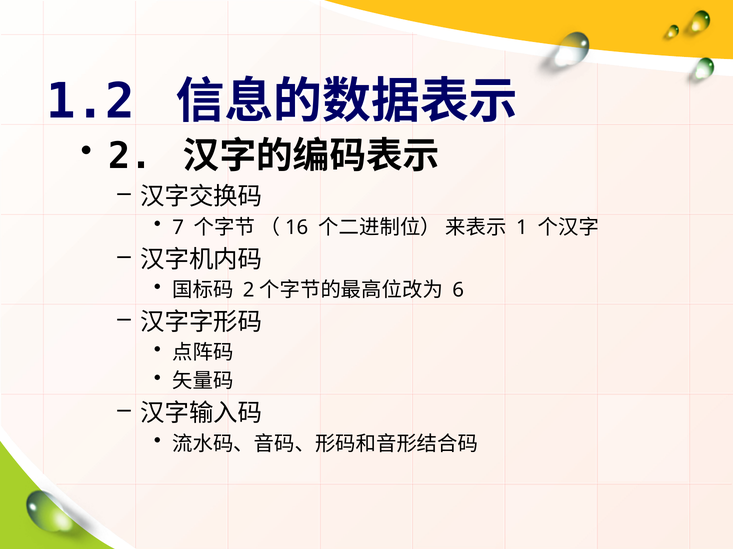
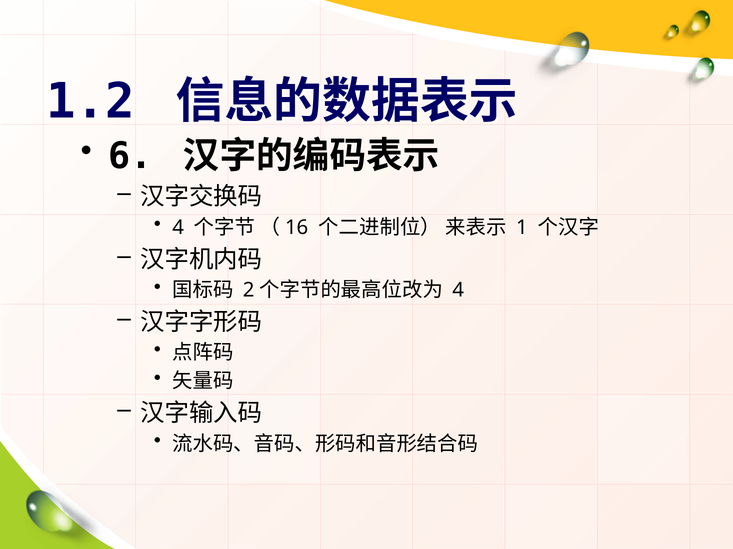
2: 2 -> 6 (130, 156)
7: 7 -> 4 (178, 228)
6: 6 -> 4 (458, 291)
